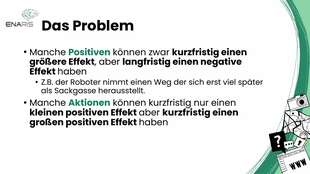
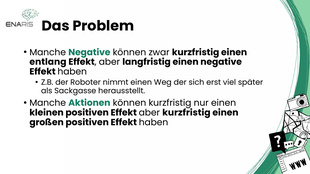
Manche Positiven: Positiven -> Negative (89, 52)
größere: größere -> entlang (48, 62)
